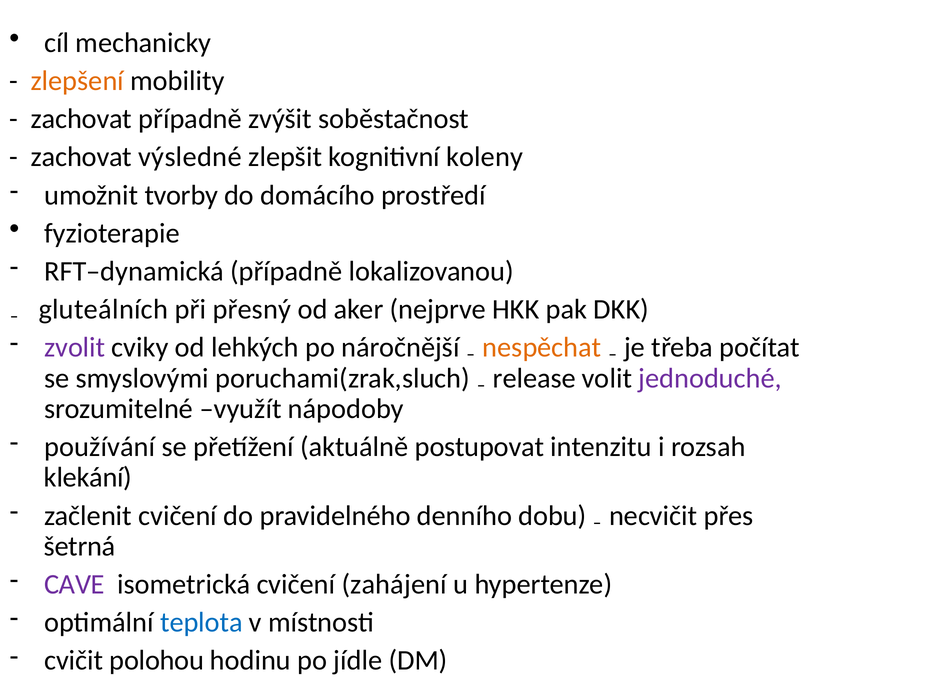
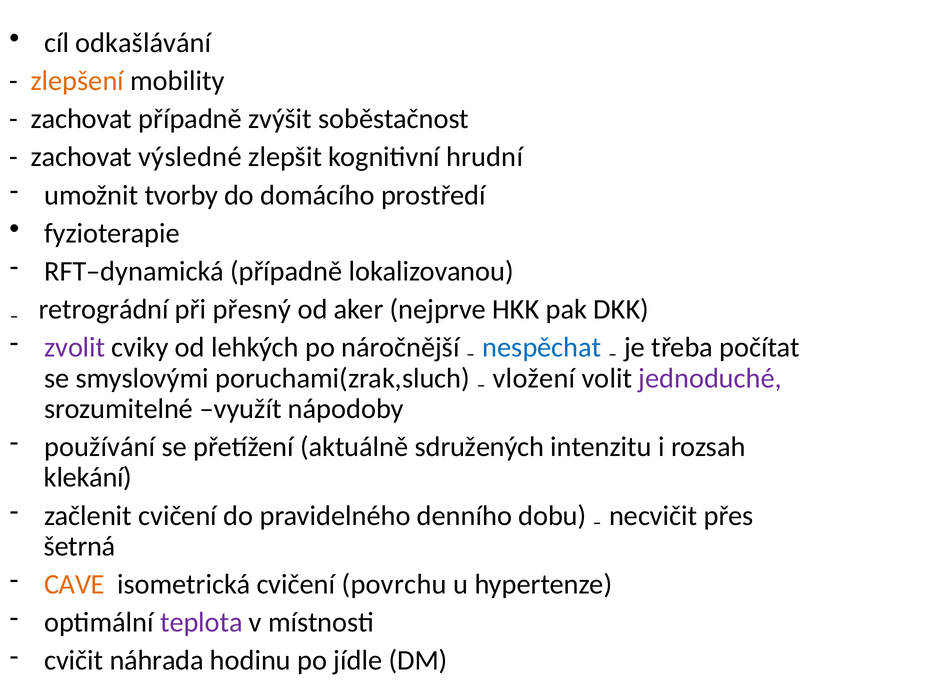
mechanicky: mechanicky -> odkašlávání (143, 43)
koleny: koleny -> hrudní (485, 157)
gluteálních: gluteálních -> retrográdní (104, 310)
nespěchat colour: orange -> blue (542, 348)
release: release -> vložení (534, 378)
postupovat: postupovat -> sdružených (479, 447)
CAVE colour: purple -> orange (74, 585)
zahájení: zahájení -> povrchu (394, 585)
teplota colour: blue -> purple (201, 623)
polohou: polohou -> náhrada (157, 661)
